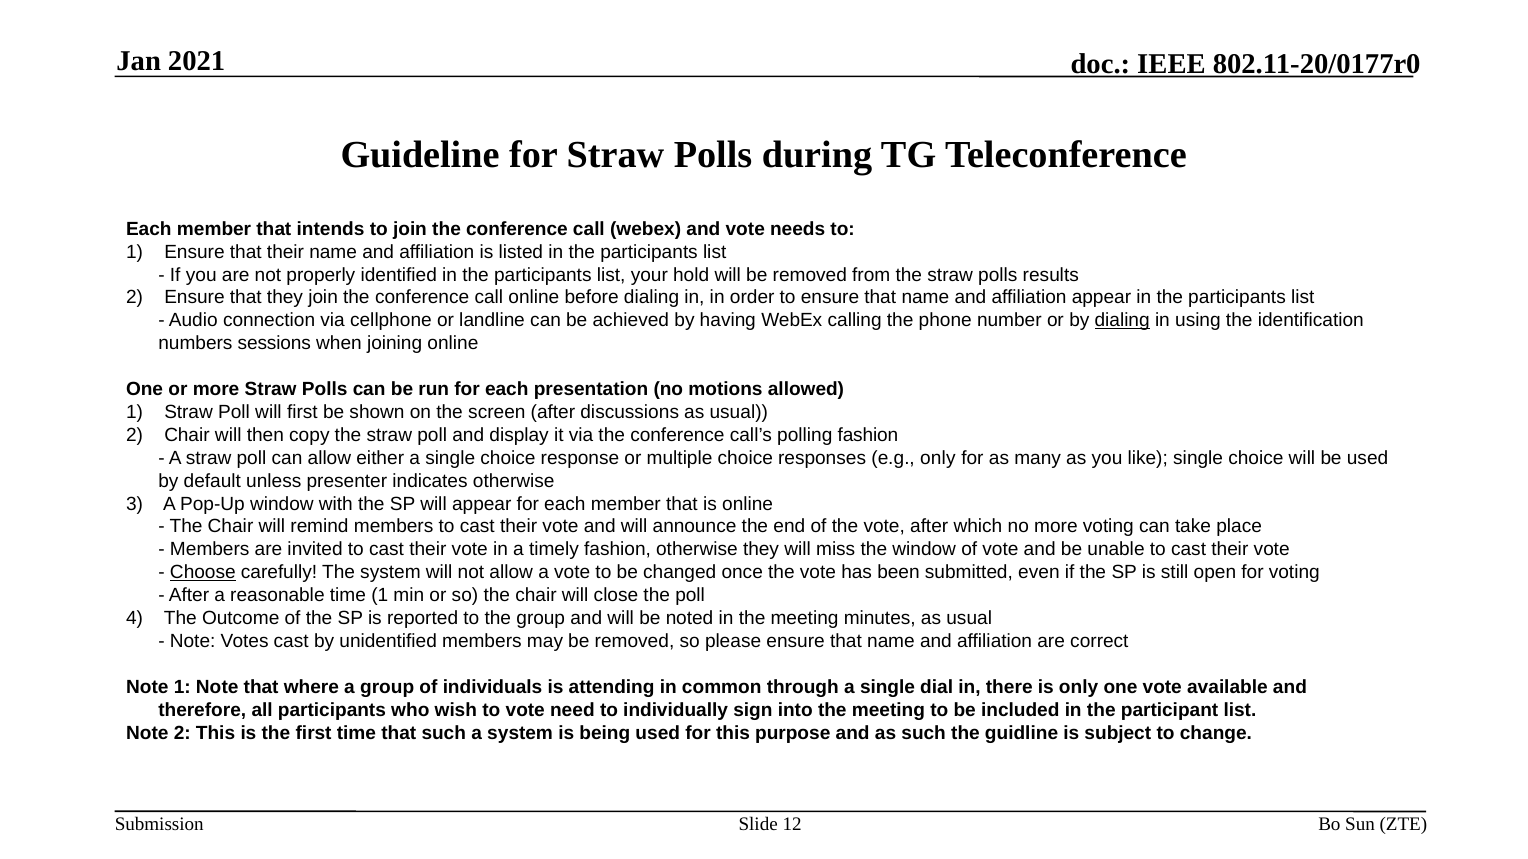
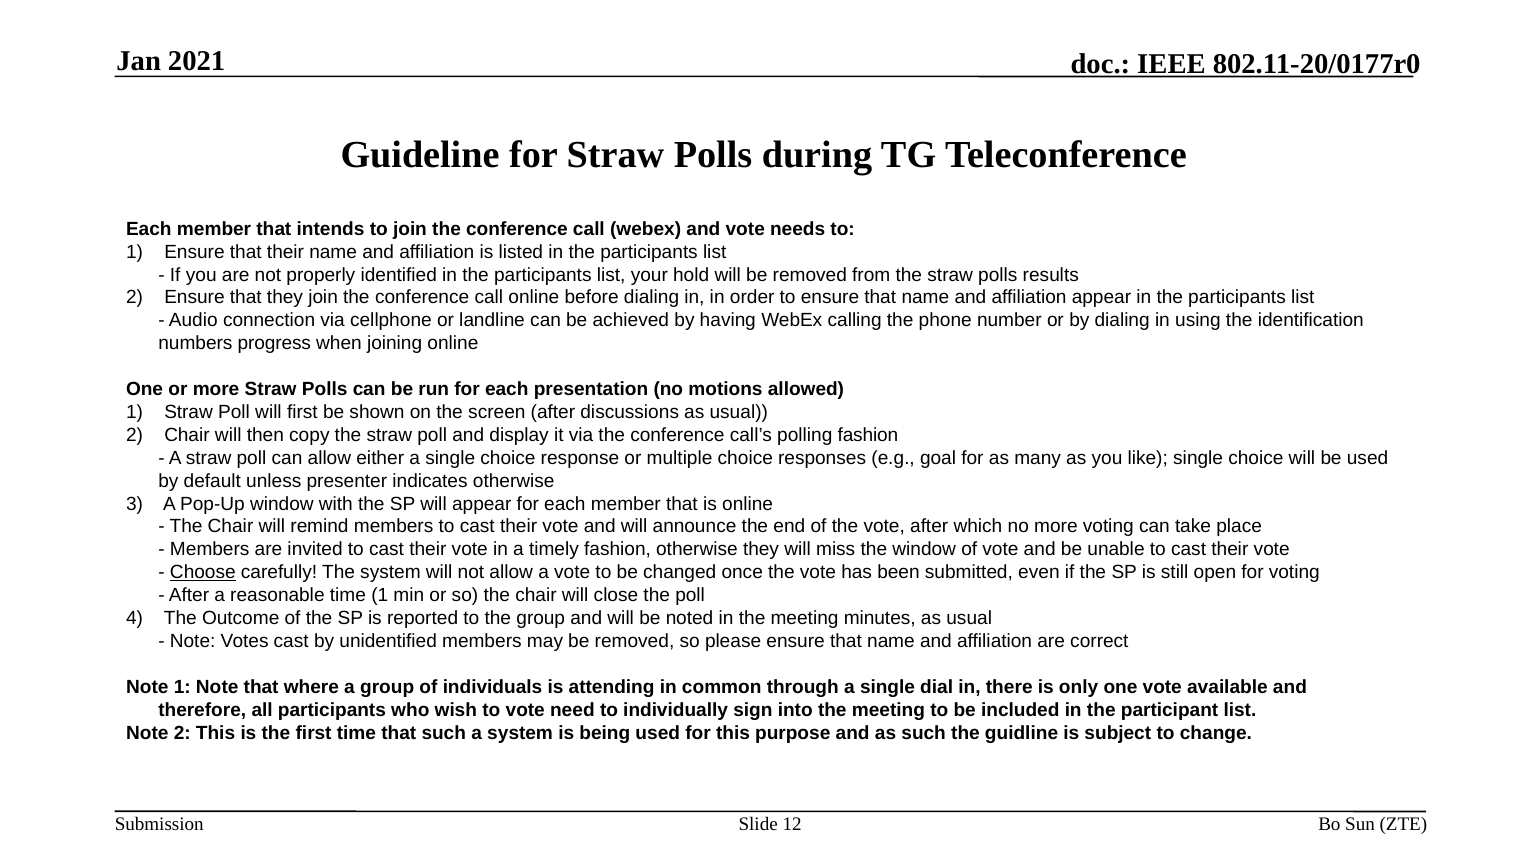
dialing underline: present -> none (1122, 321)
sessions: sessions -> progress (274, 344)
e.g only: only -> goal (938, 458)
